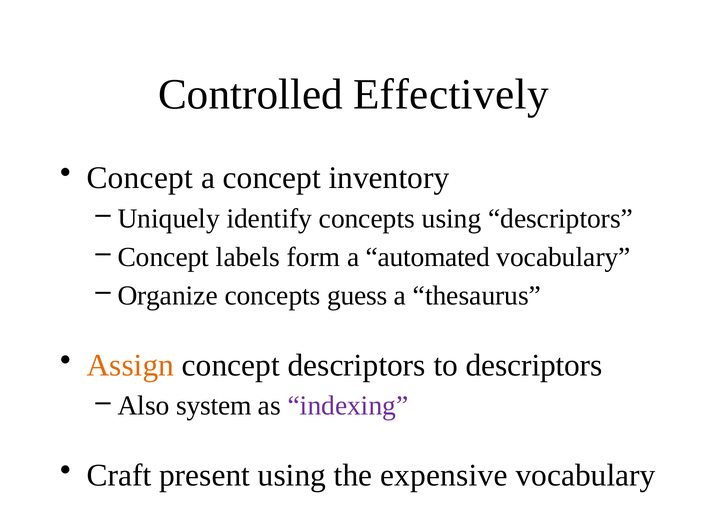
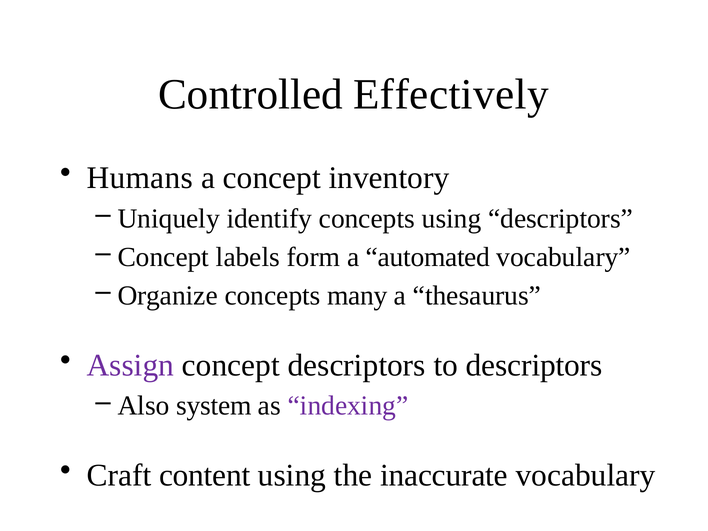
Concept: Concept -> Humans (140, 178)
guess: guess -> many (357, 296)
Assign colour: orange -> purple (130, 365)
present: present -> content (205, 475)
expensive: expensive -> inaccurate (444, 475)
